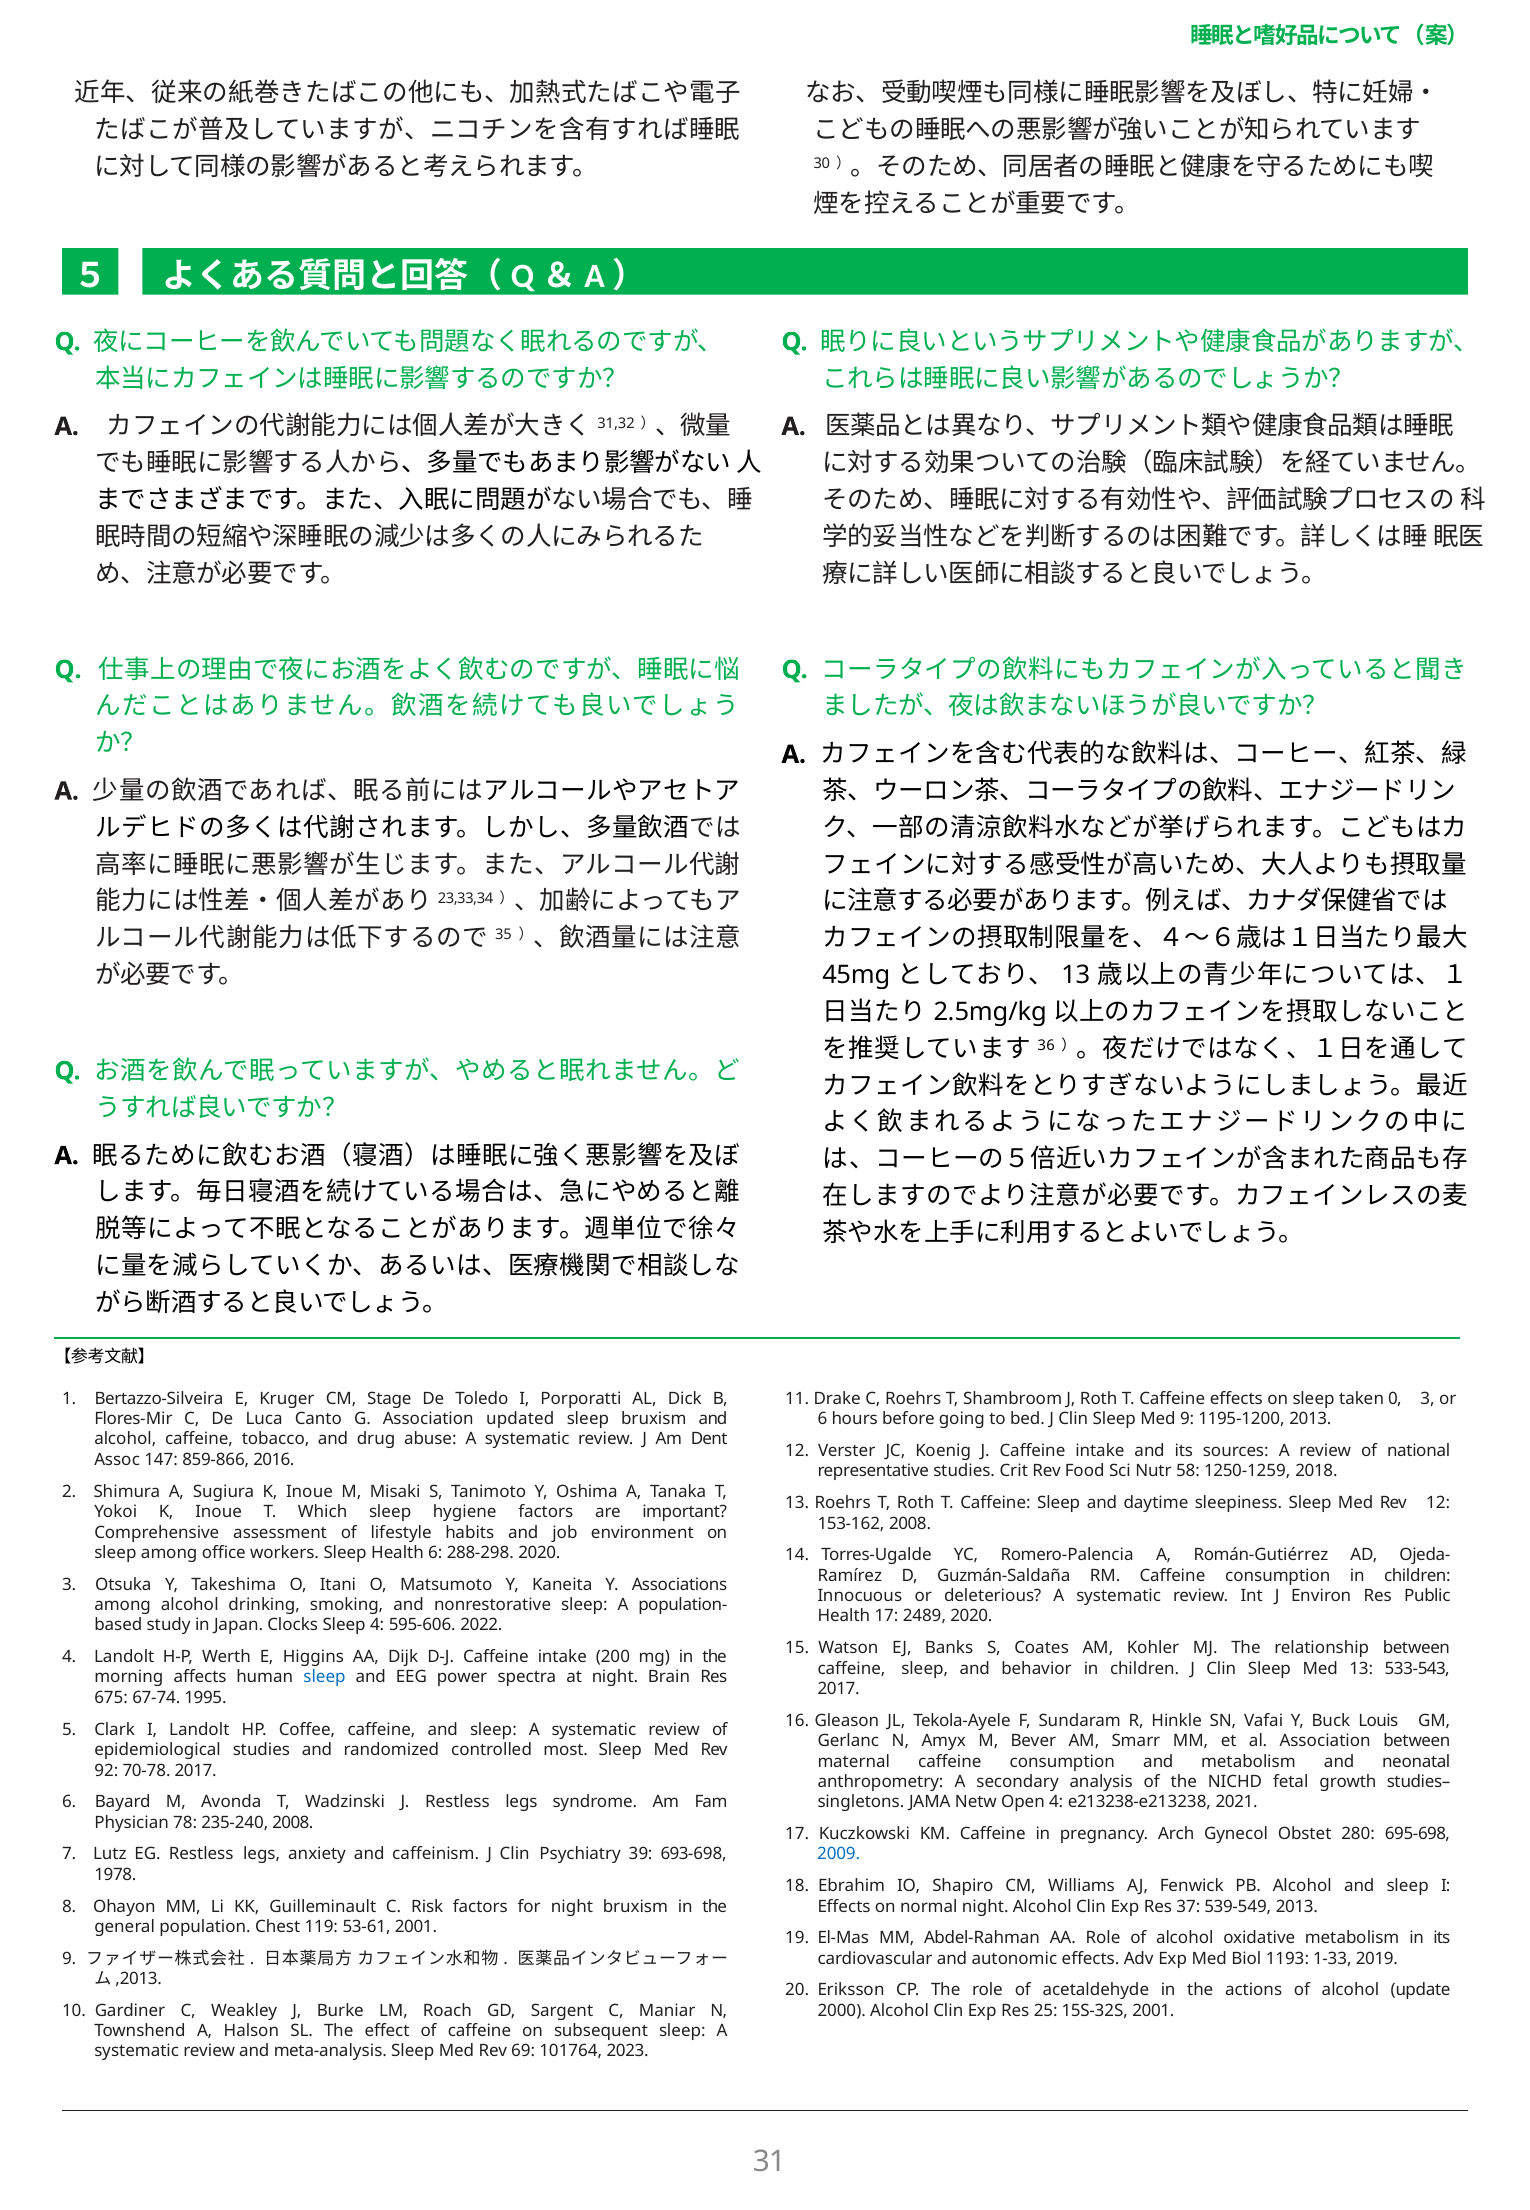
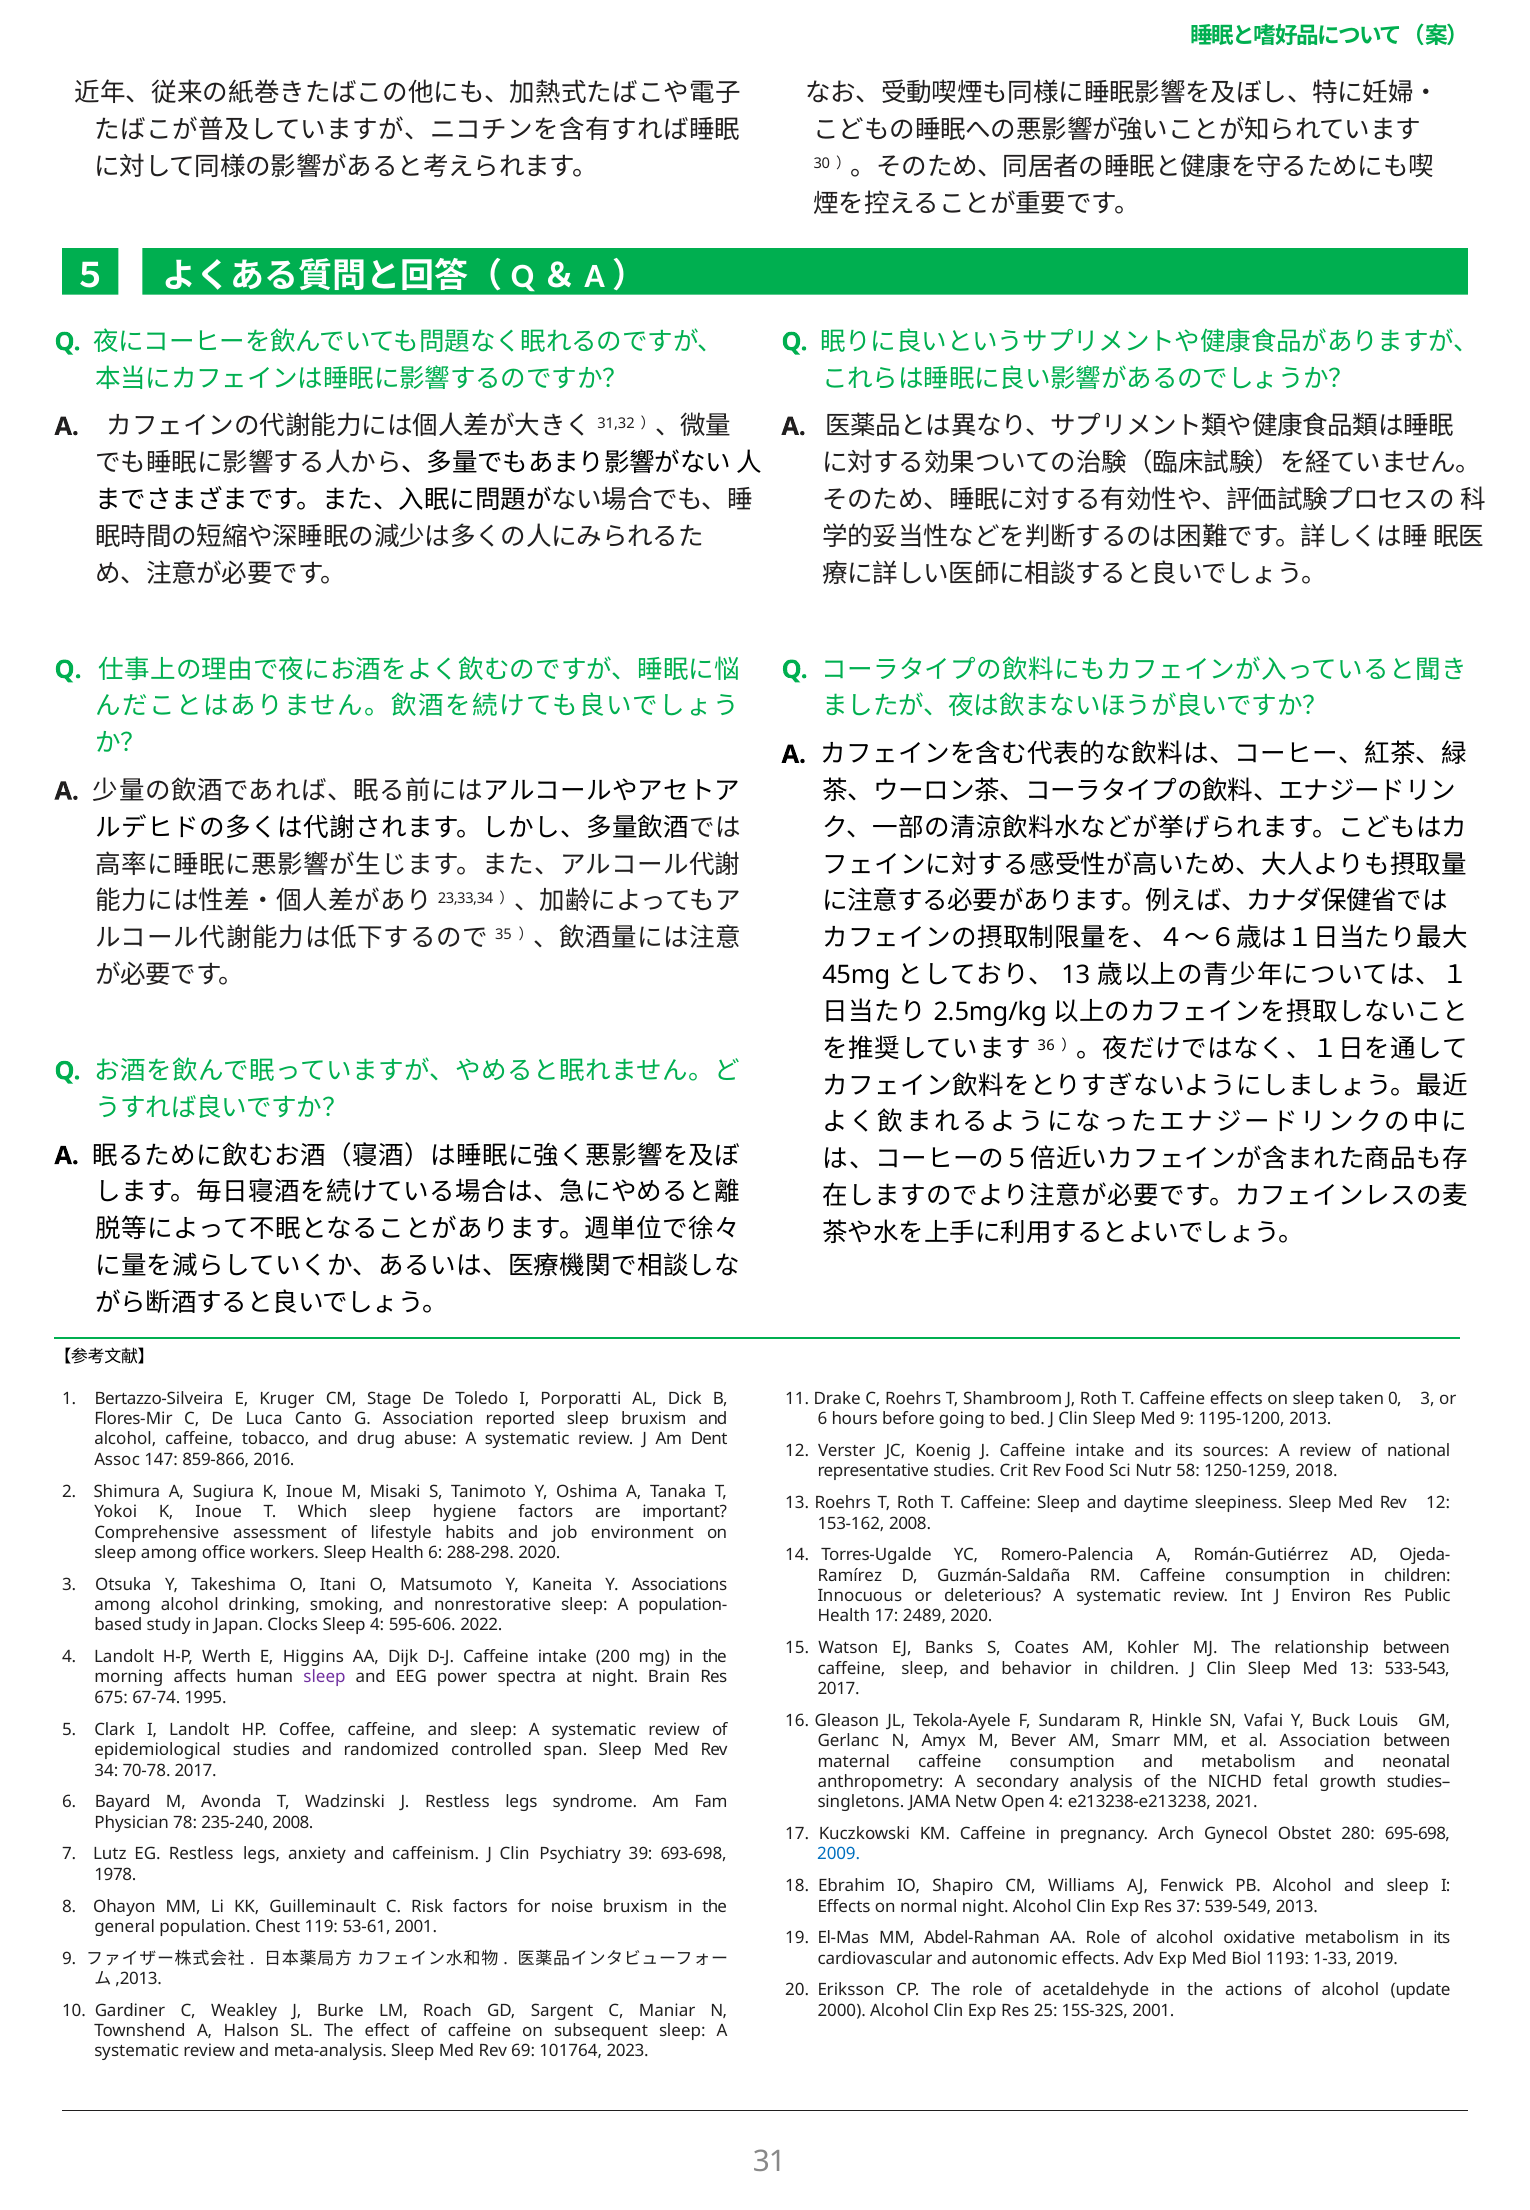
updated: updated -> reported (520, 1419)
sleep colour: blue -> purple (325, 1677)
most: most -> span (566, 1750)
92: 92 -> 34 (106, 1770)
for night: night -> noise (572, 1906)
